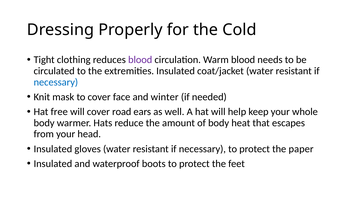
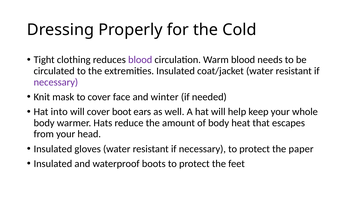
necessary colour: blue -> purple (56, 82)
free: free -> into (59, 112)
road: road -> boot (122, 112)
